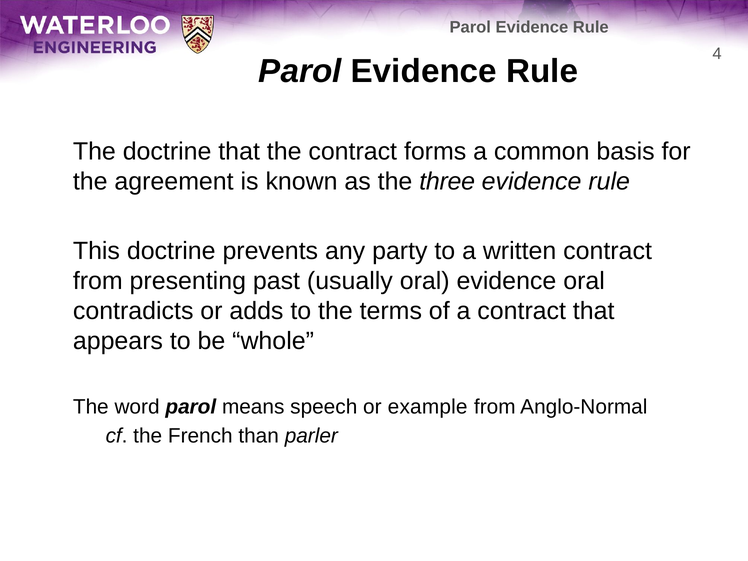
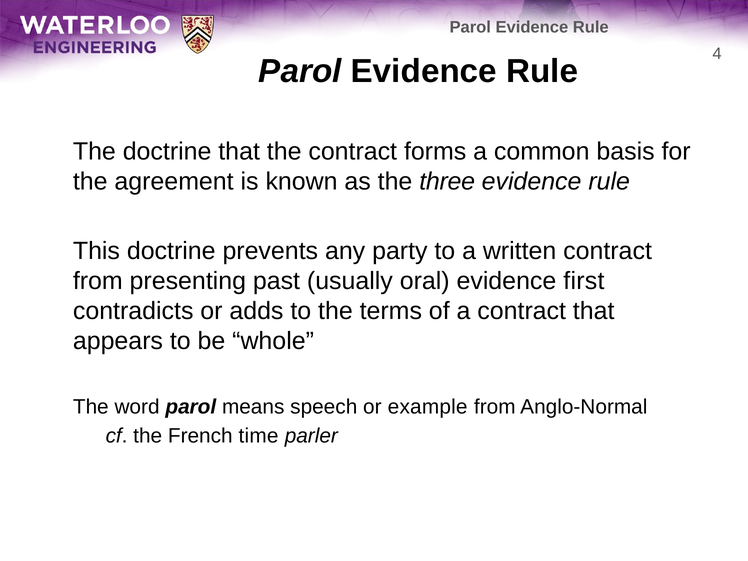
evidence oral: oral -> first (584, 281)
than: than -> time (259, 436)
